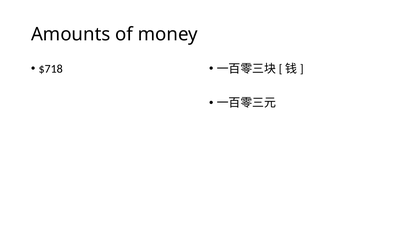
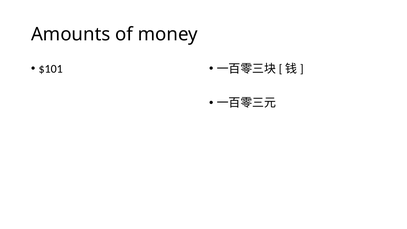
$718: $718 -> $101 (51, 69)
